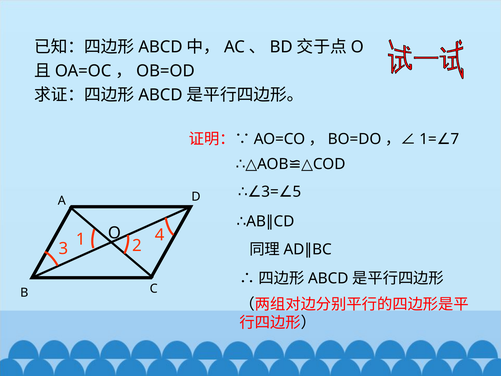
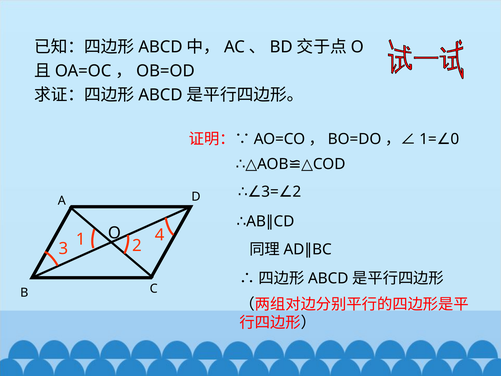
7: 7 -> 0 (455, 139)
5: 5 -> 2 (297, 192)
